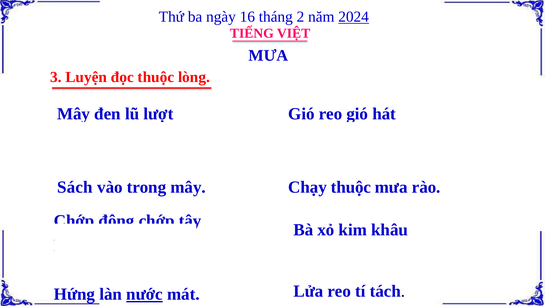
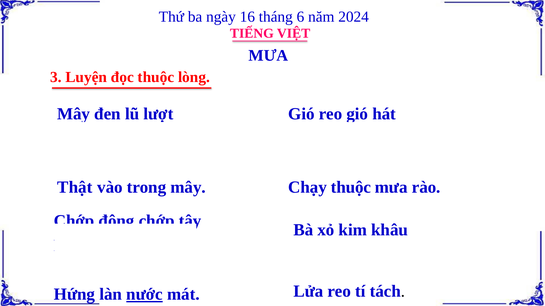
2: 2 -> 6 (300, 17)
2024 underline: present -> none (354, 17)
Sách: Sách -> Thật (75, 187)
